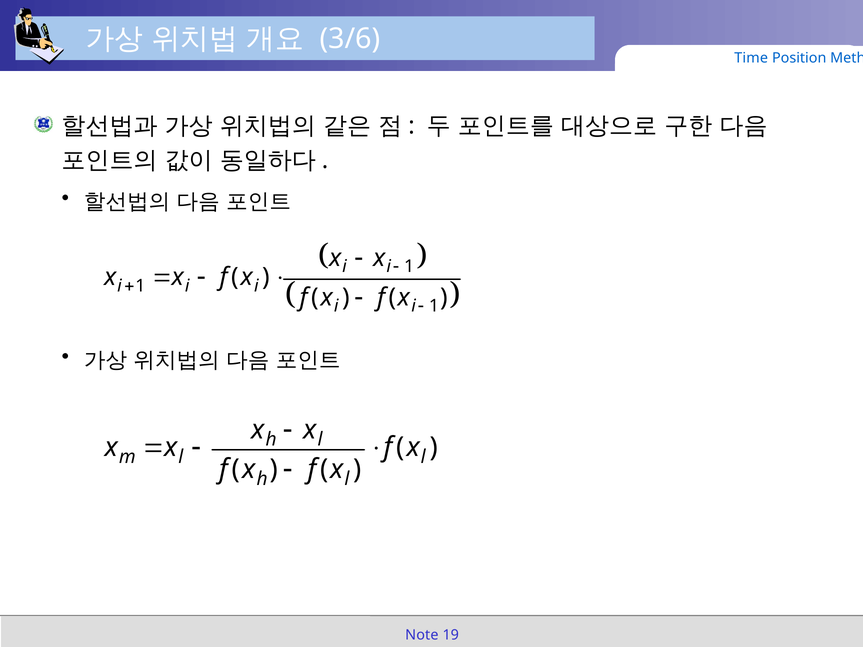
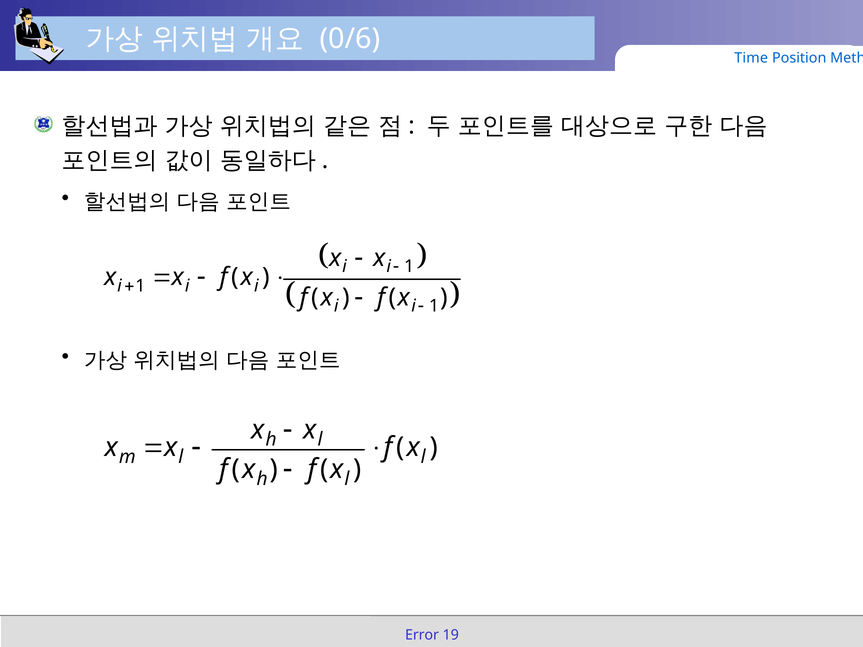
3/6: 3/6 -> 0/6 (350, 39)
Note: Note -> Error (422, 635)
